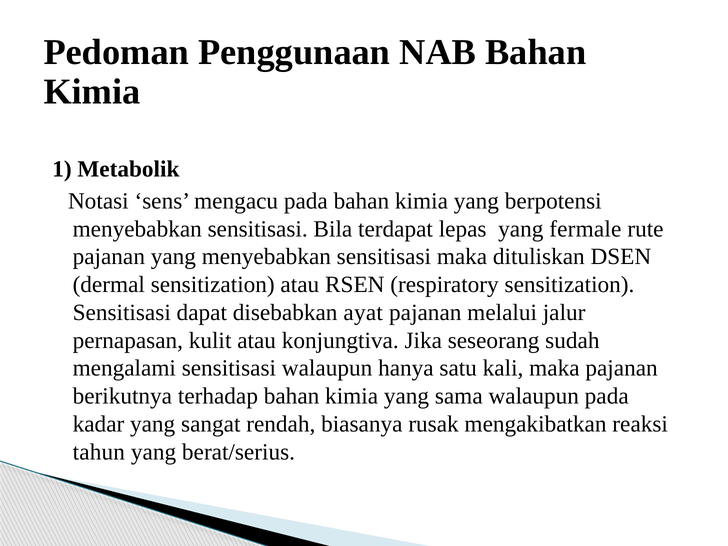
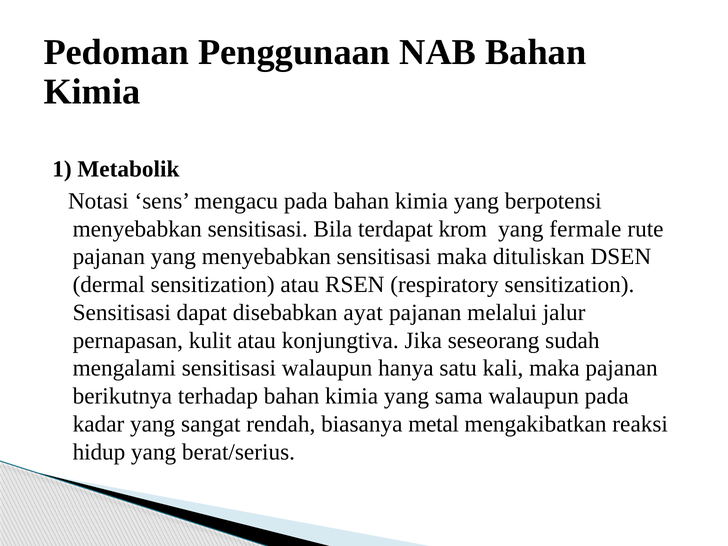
lepas: lepas -> krom (463, 229)
rusak: rusak -> metal (434, 424)
tahun: tahun -> hidup (99, 452)
